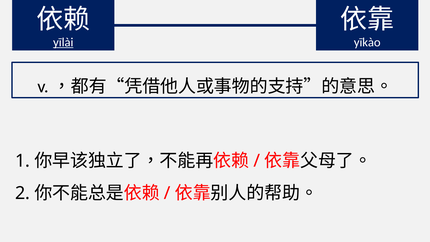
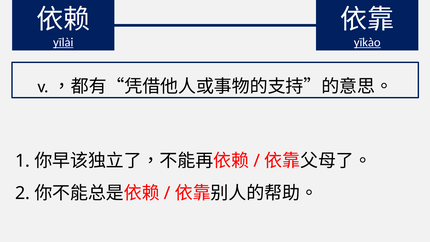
yīkào underline: none -> present (367, 42)
